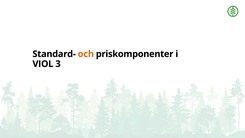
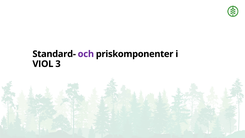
och colour: orange -> purple (86, 54)
